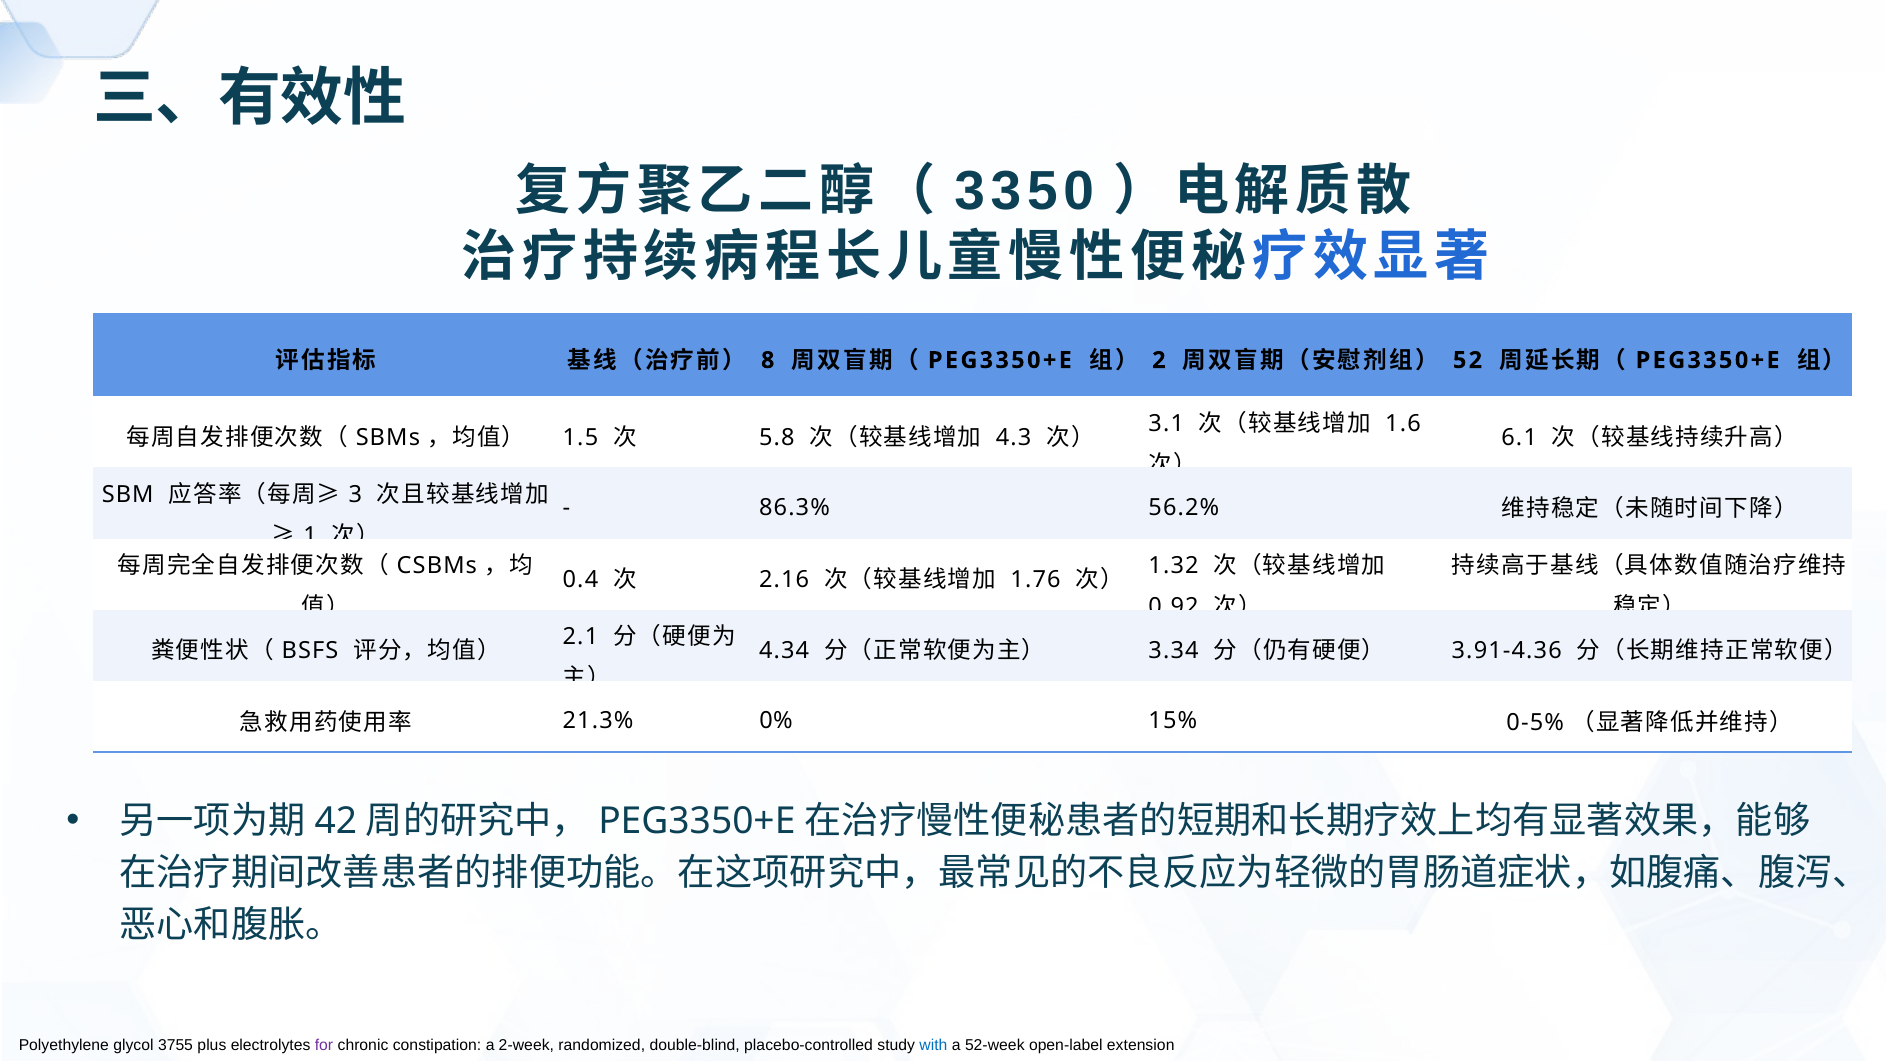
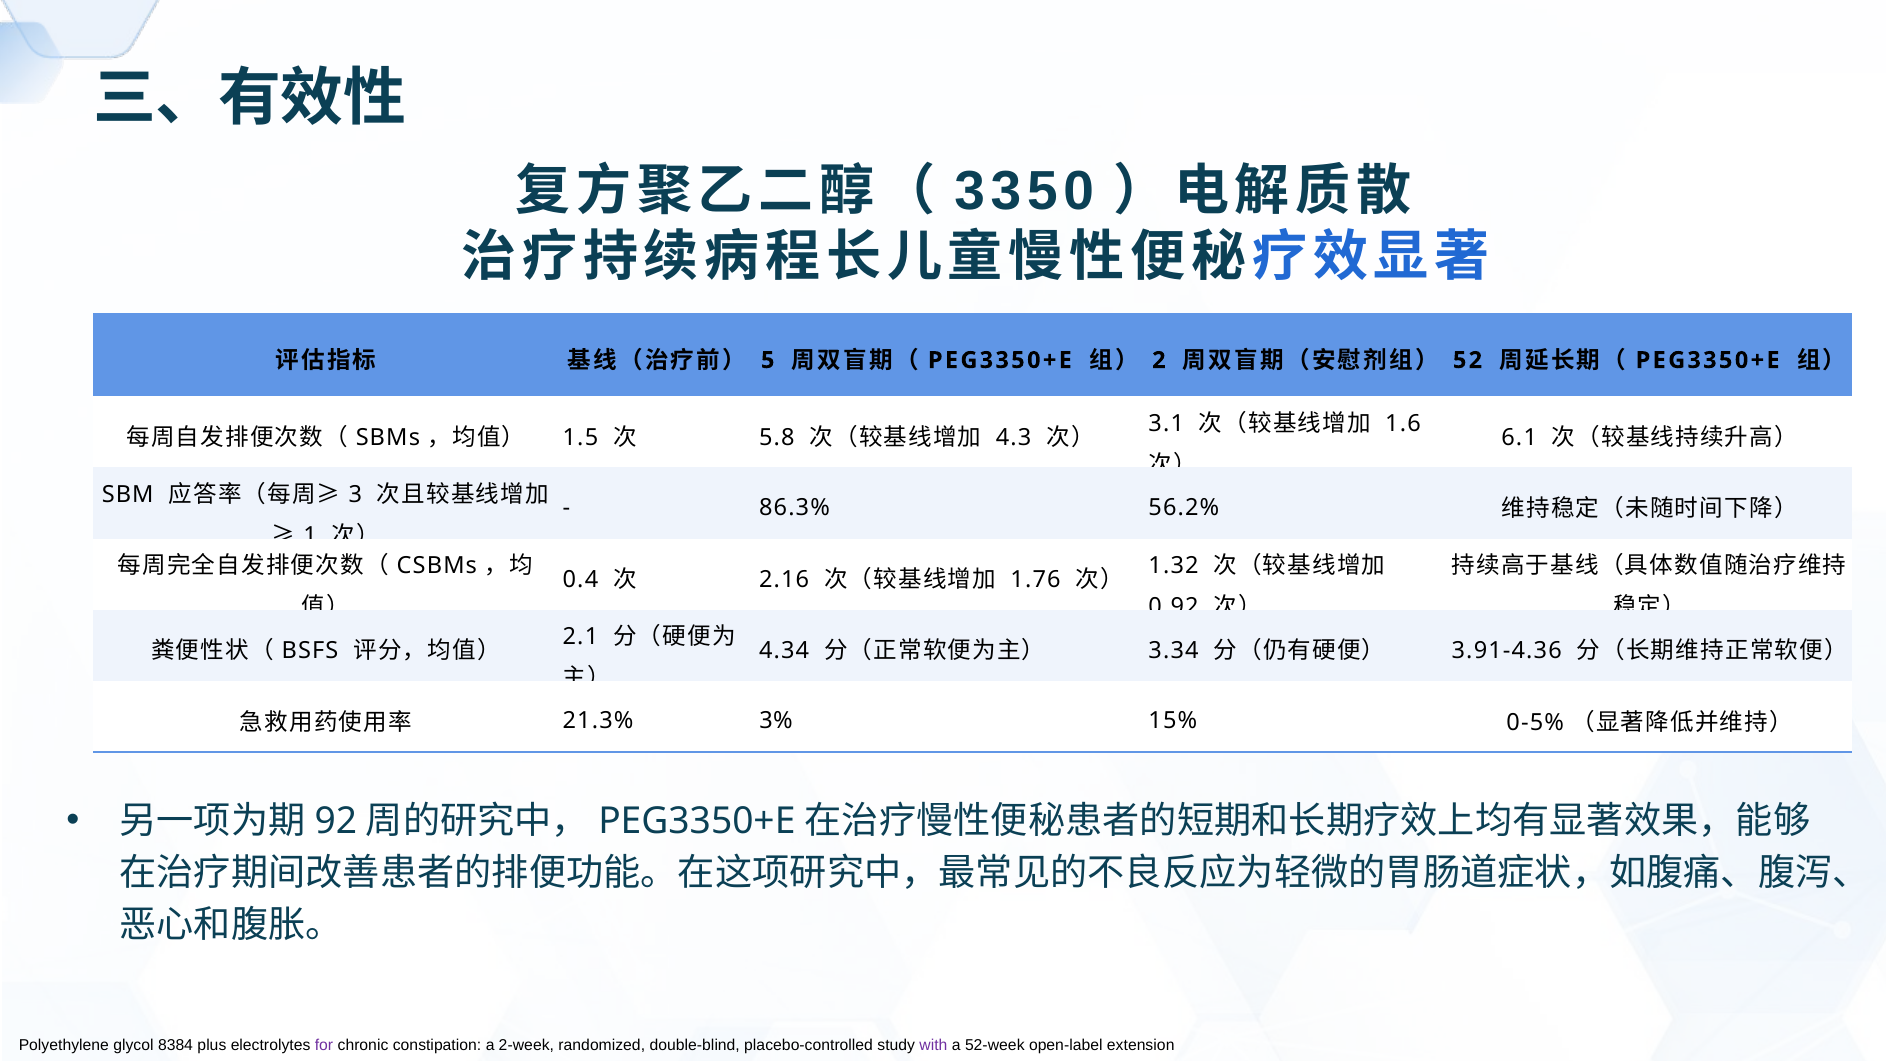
8: 8 -> 5 (768, 360)
0%: 0% -> 3% (776, 721)
42: 42 -> 92 (336, 822)
3755: 3755 -> 8384 (176, 1045)
with colour: blue -> purple (933, 1045)
